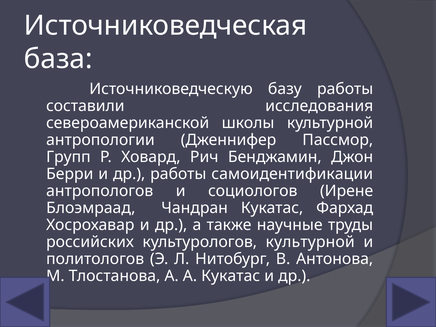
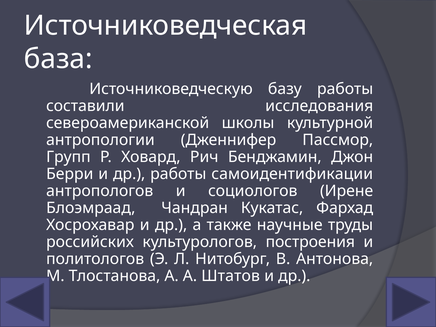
культурологов культурной: культурной -> построения (310, 242)
А Кукатас: Кукатас -> Штатов (231, 276)
